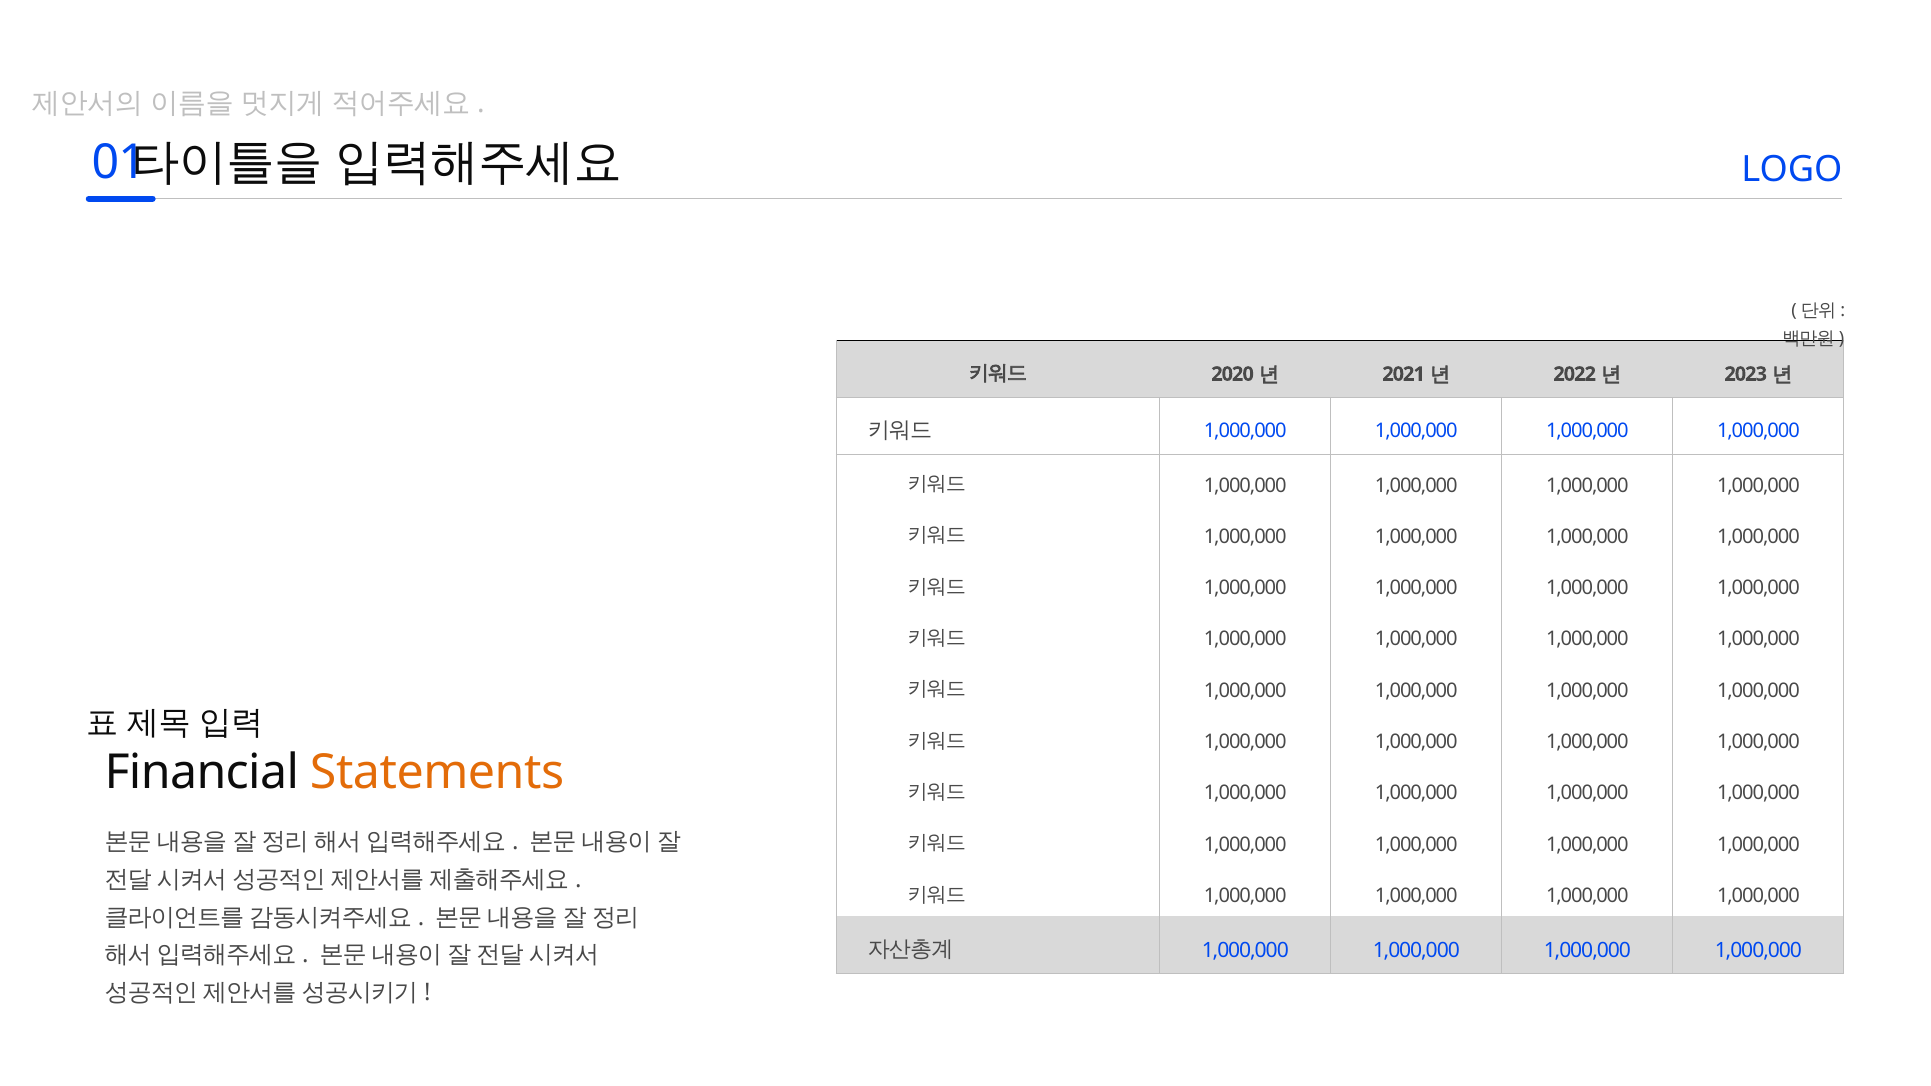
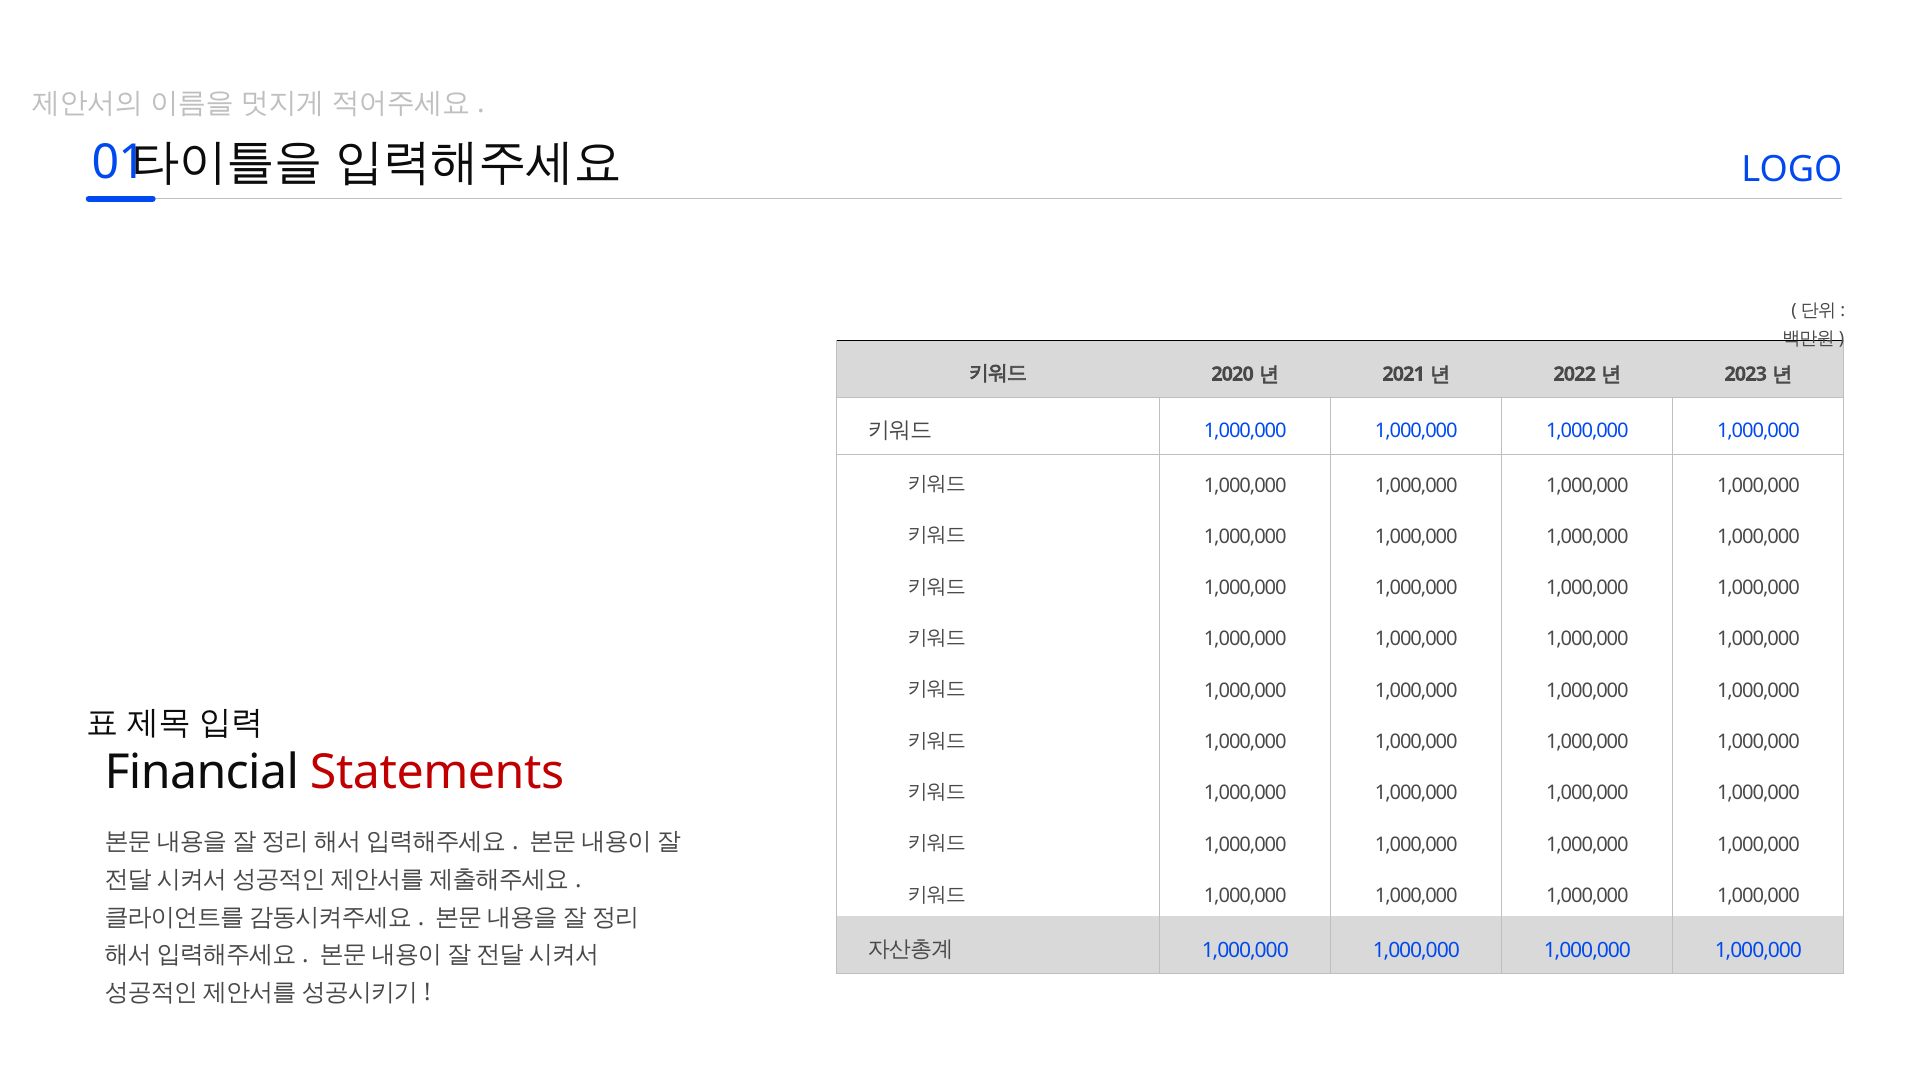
Statements colour: orange -> red (437, 773)
